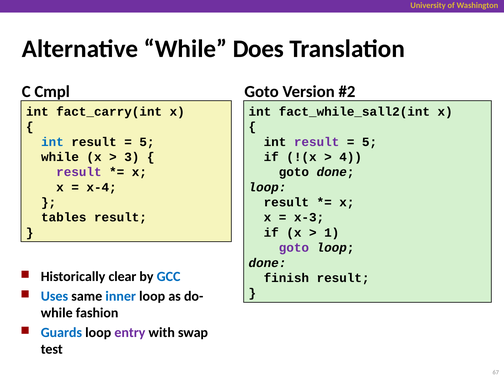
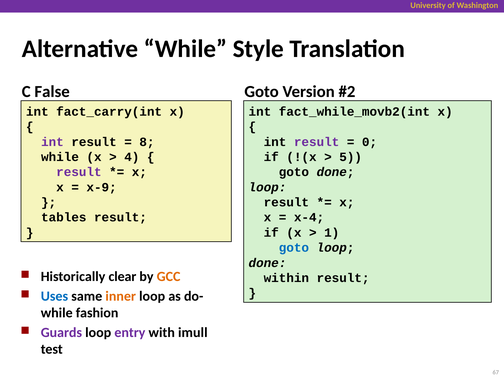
Does: Does -> Style (258, 49)
Cmpl: Cmpl -> False (52, 92)
fact_while_sall2(int: fact_while_sall2(int -> fact_while_movb2(int (354, 112)
int colour: blue -> purple (52, 142)
5: 5 -> 8 (147, 142)
5: 5 -> 0 (370, 142)
3: 3 -> 4 (132, 157)
4: 4 -> 5 (351, 157)
x-4: x-4 -> x-9 (102, 187)
x-3: x-3 -> x-4 (309, 218)
goto colour: purple -> blue (294, 248)
GCC colour: blue -> orange (169, 277)
finish: finish -> within (286, 278)
inner colour: blue -> orange (121, 296)
Guards colour: blue -> purple (61, 333)
swap: swap -> imull (193, 333)
